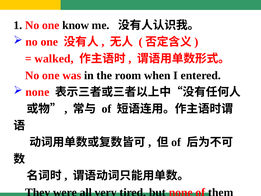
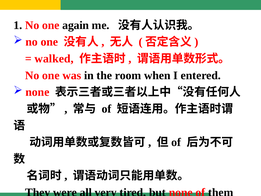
know: know -> again (76, 25)
